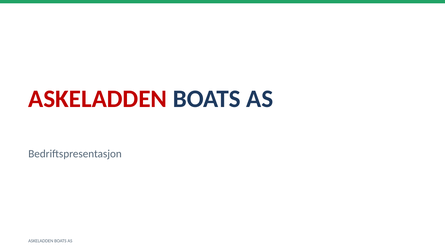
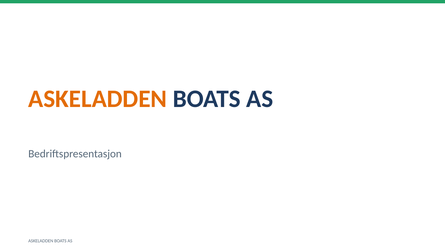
ASKELADDEN colour: red -> orange (98, 99)
